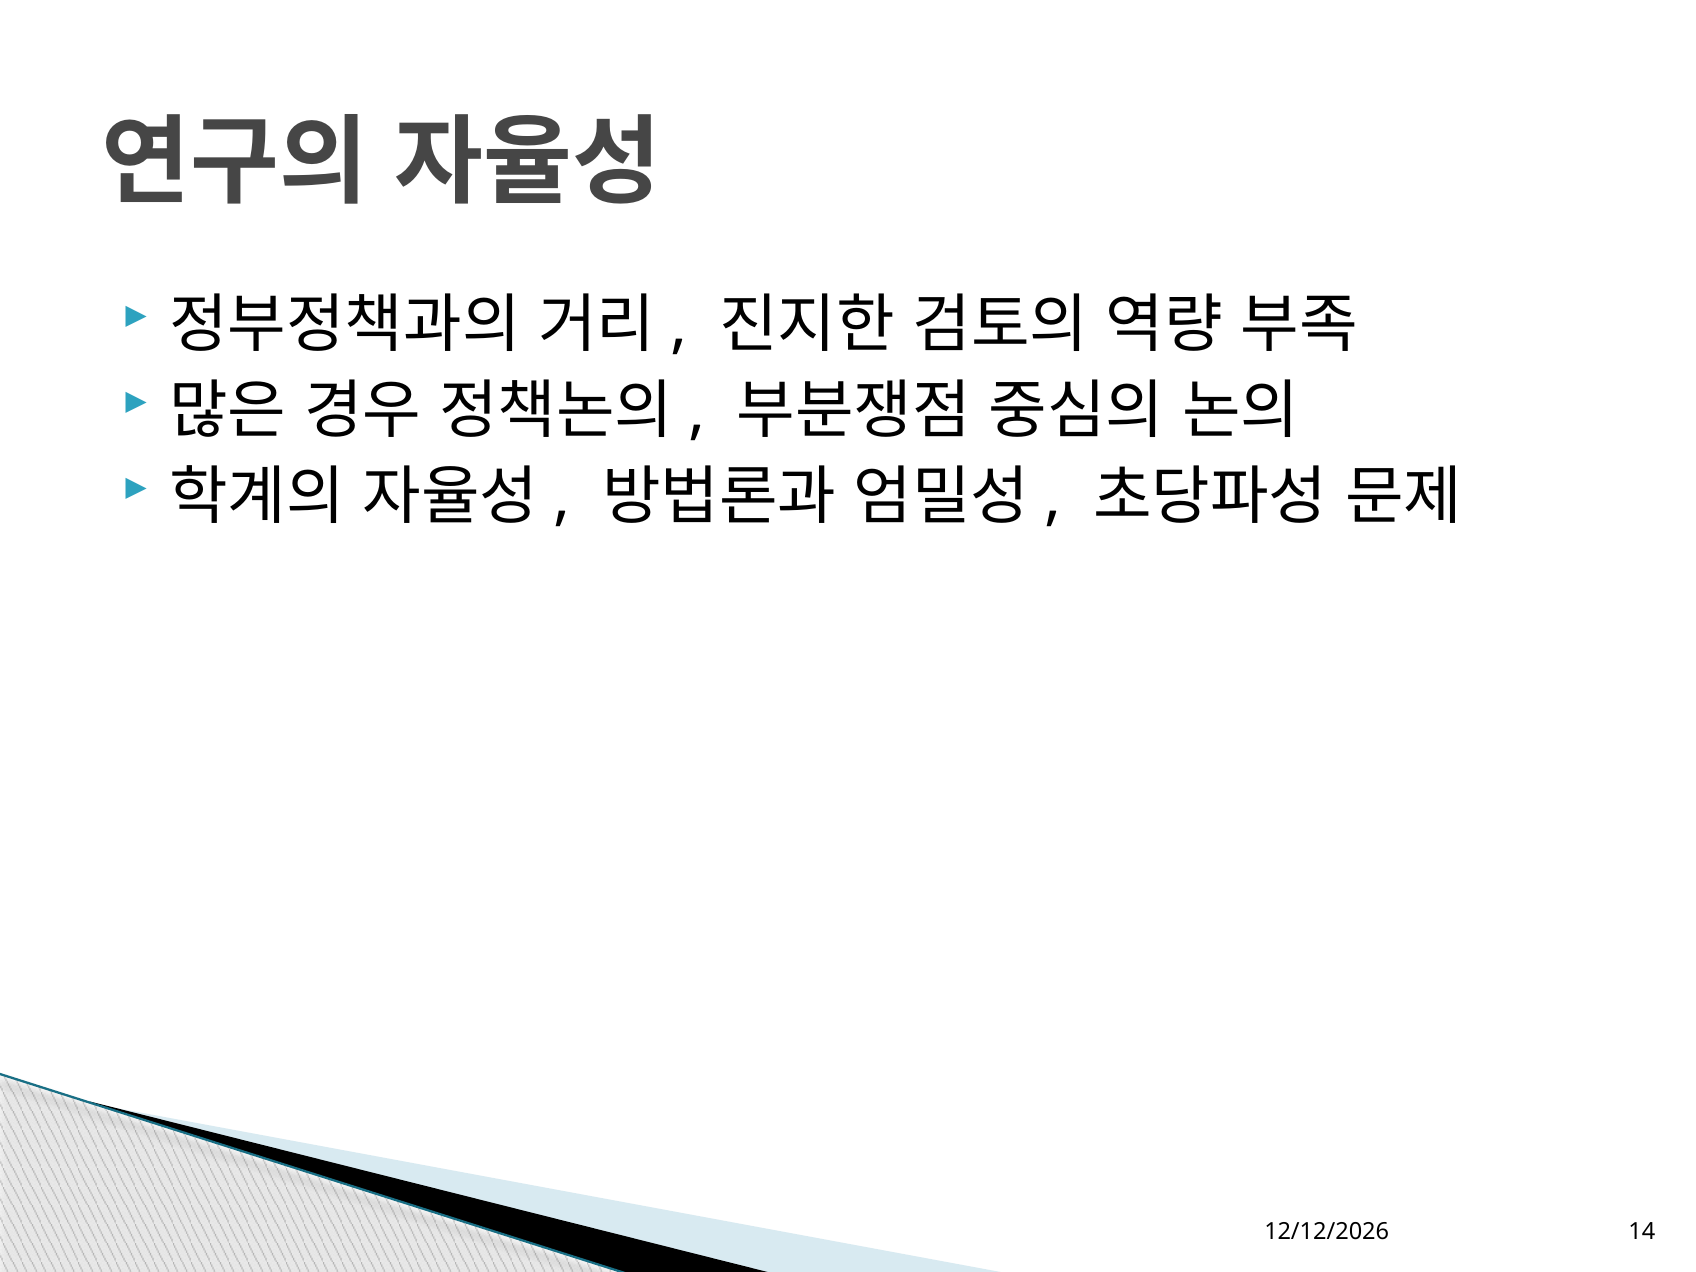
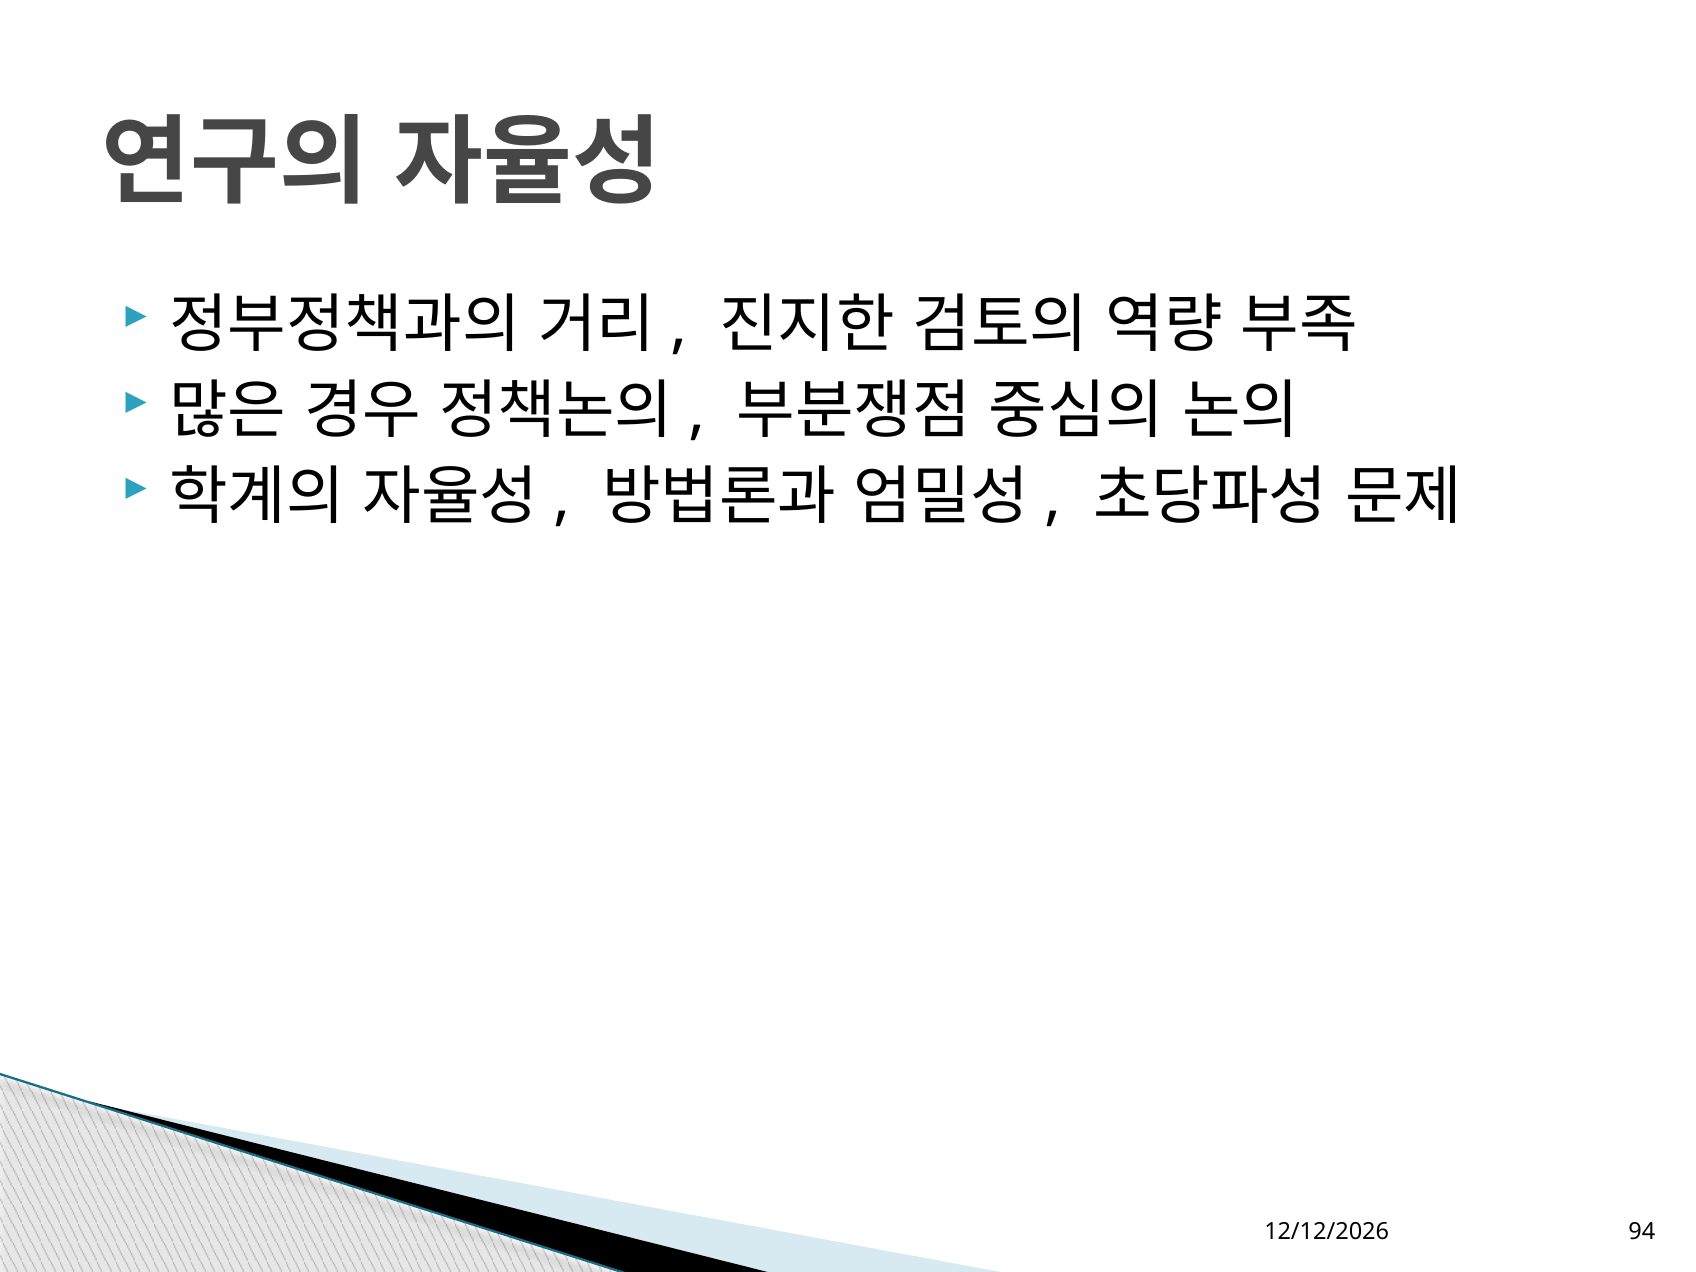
14: 14 -> 94 (1642, 1232)
